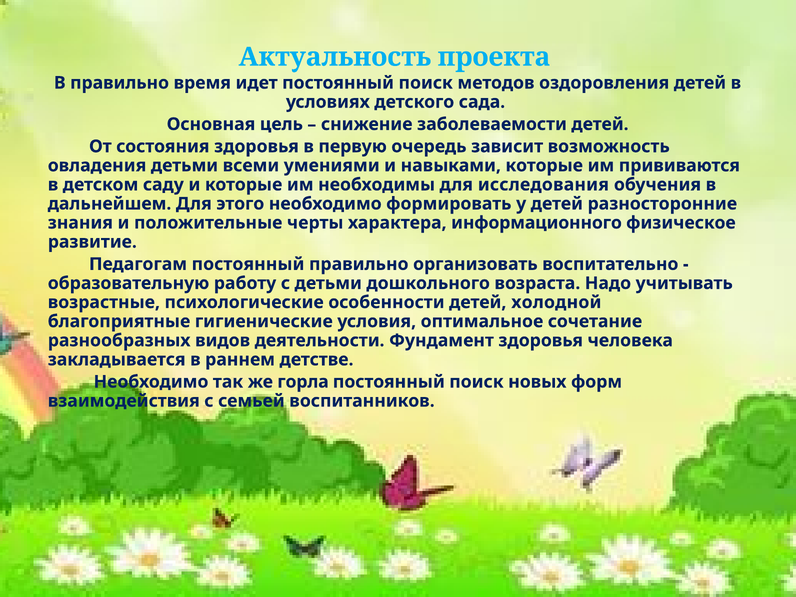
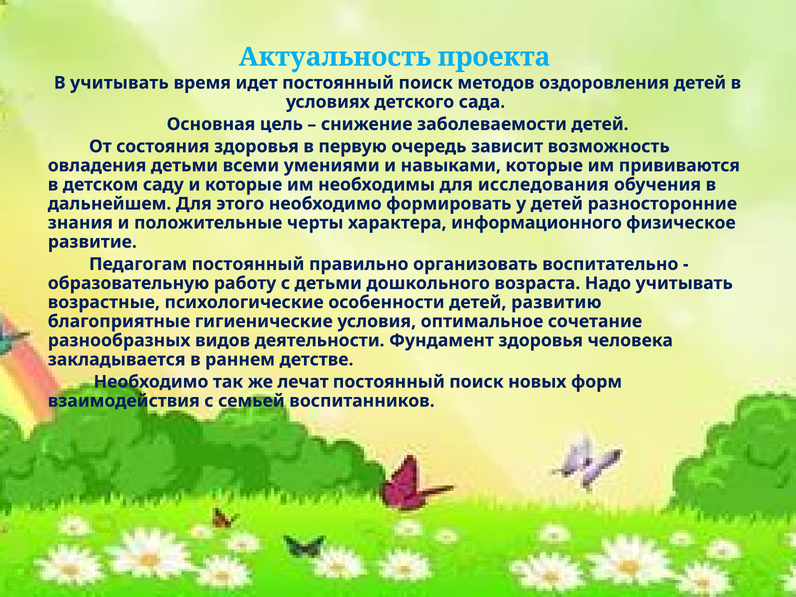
В правильно: правильно -> учитывать (119, 83)
холодной: холодной -> развитию (556, 302)
горла: горла -> лечат (303, 382)
